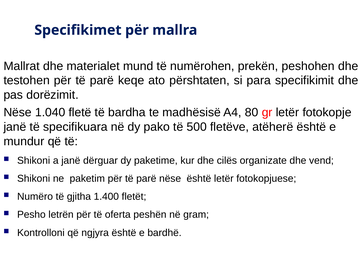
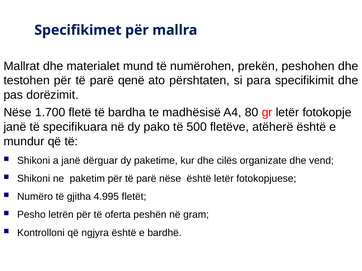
keqe: keqe -> qenë (131, 81)
1.040: 1.040 -> 1.700 (50, 113)
1.400: 1.400 -> 4.995 (106, 197)
